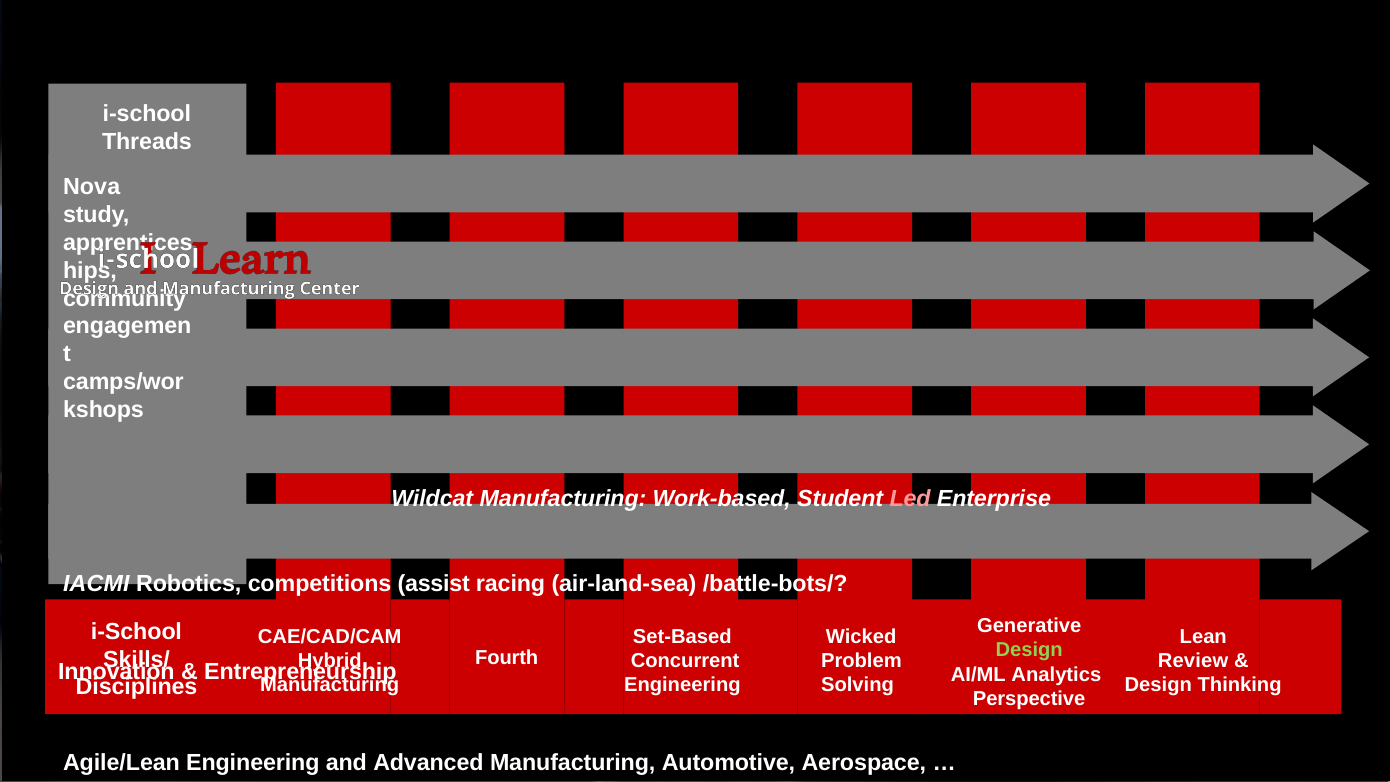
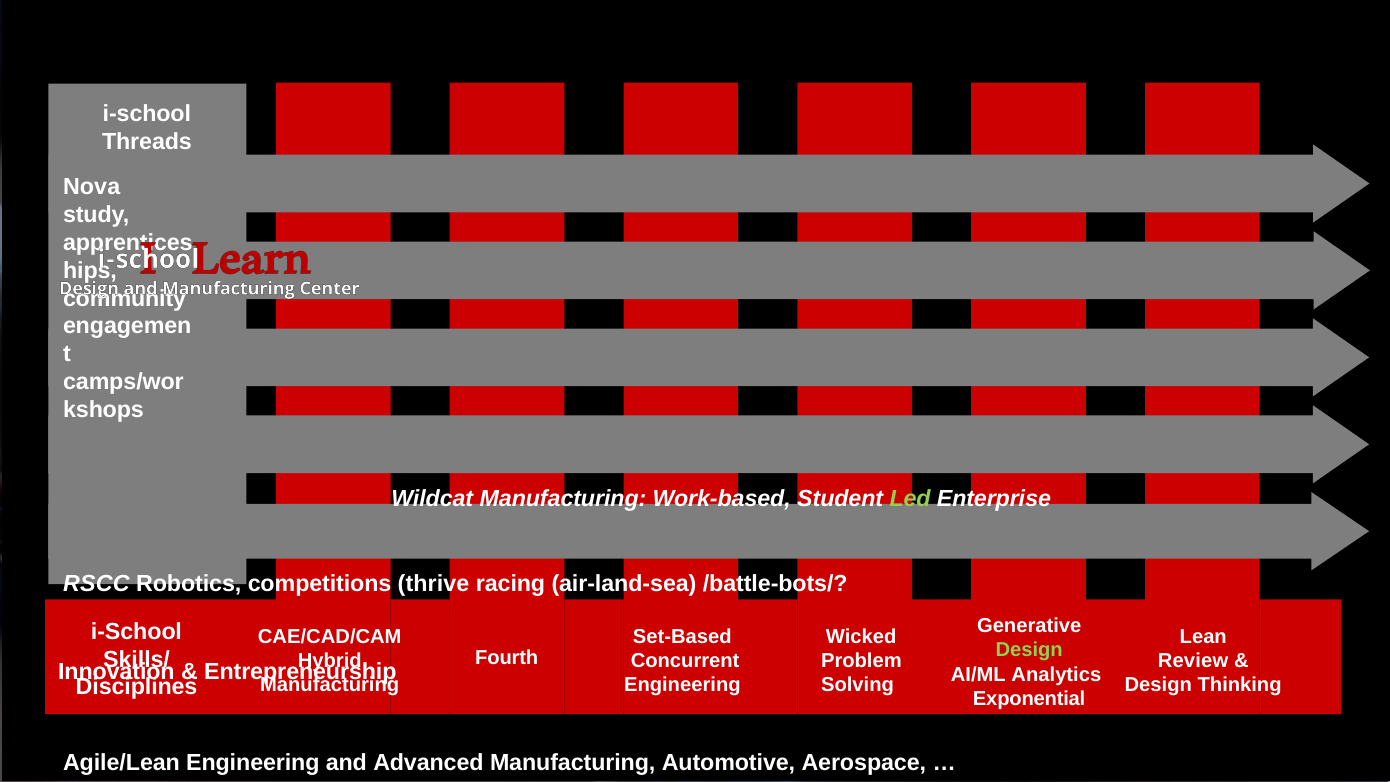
Led colour: pink -> light green (910, 499)
IACMI: IACMI -> RSCC (96, 584)
assist: assist -> thrive (434, 584)
Perspective: Perspective -> Exponential (1029, 699)
